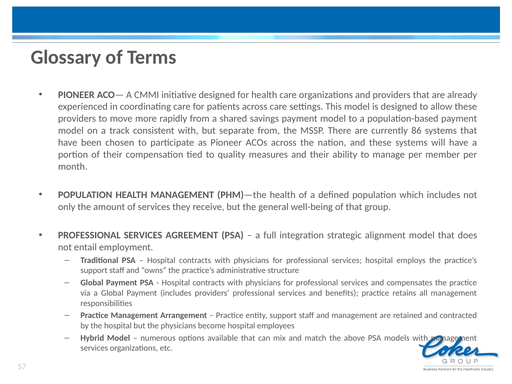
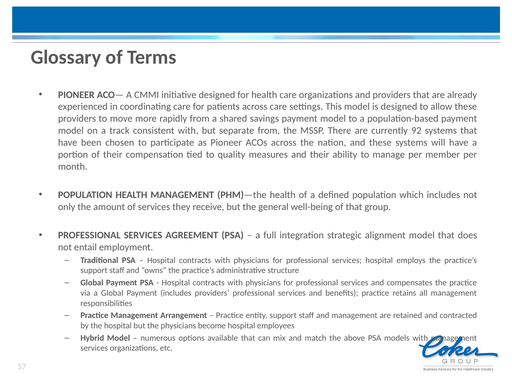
86: 86 -> 92 (416, 131)
